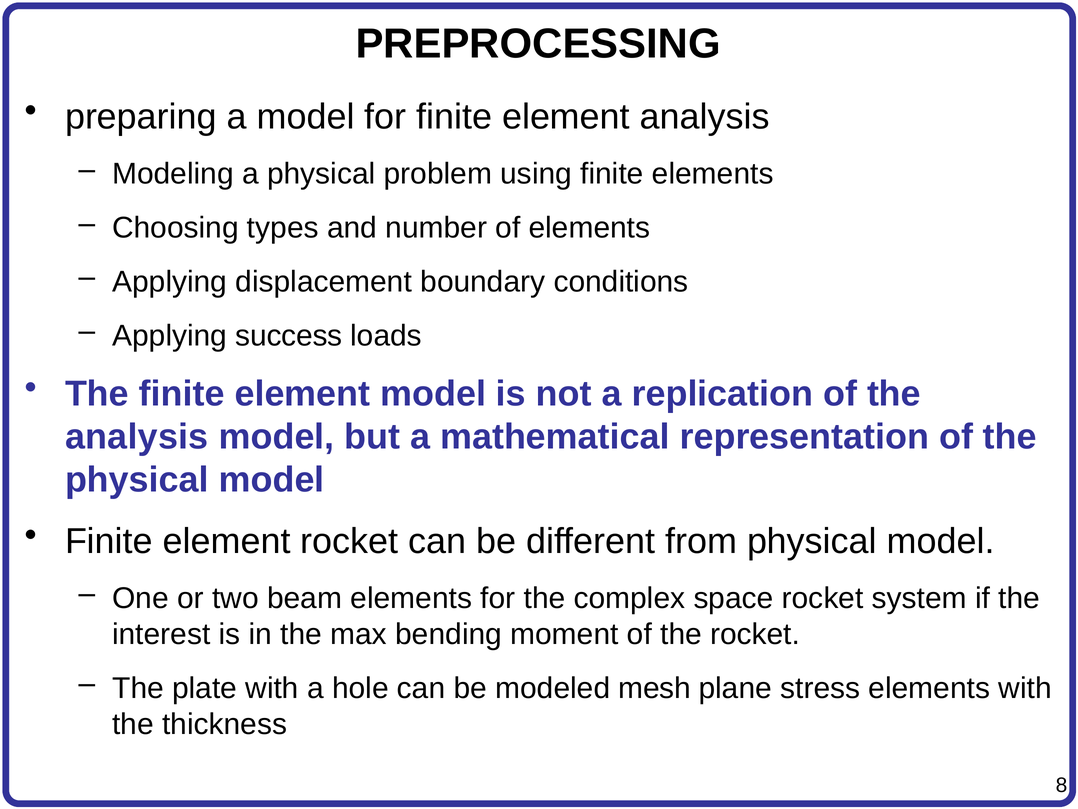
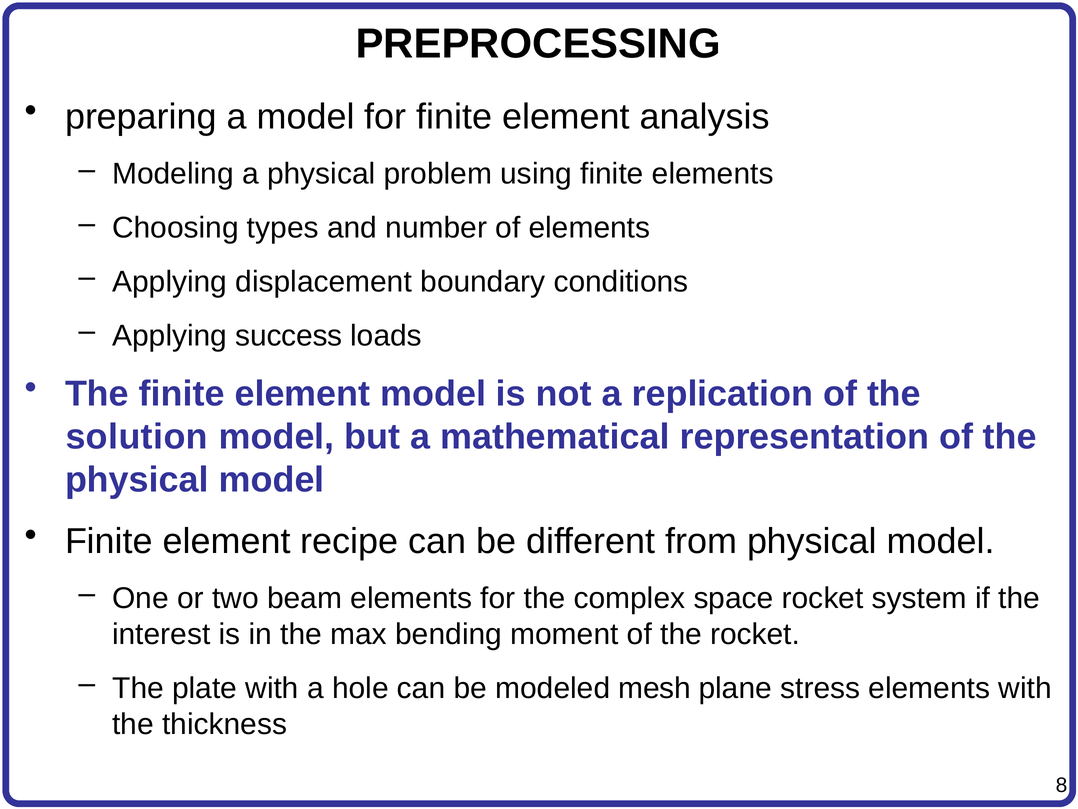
analysis: analysis -> solution (137, 437)
element rocket: rocket -> recipe (349, 541)
